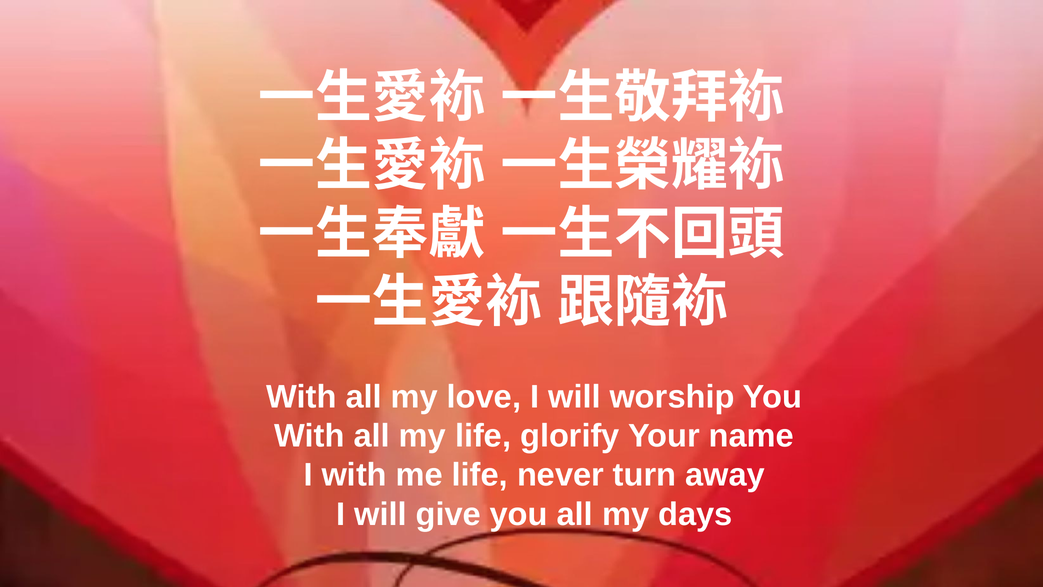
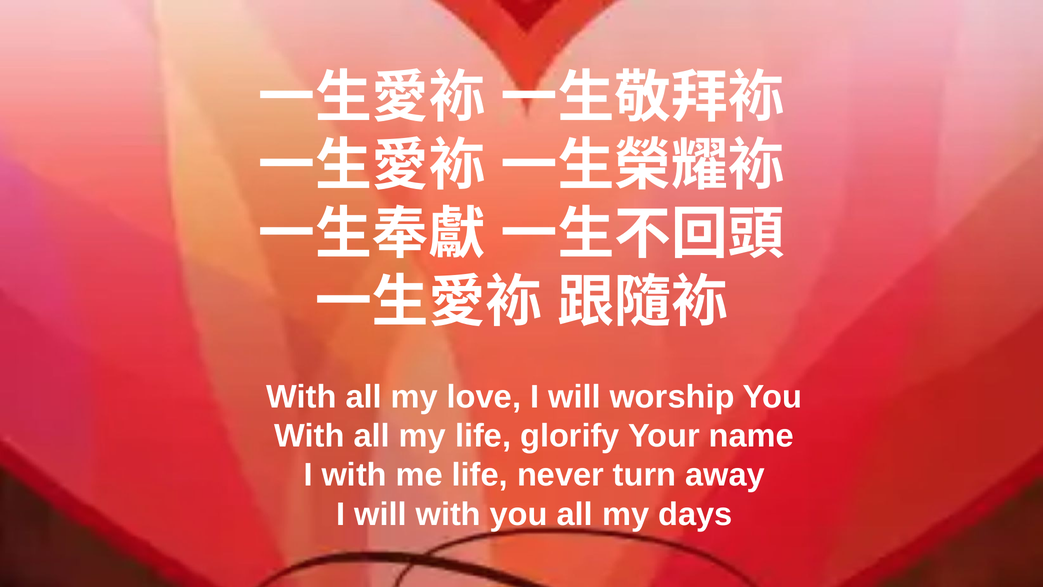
will give: give -> with (448, 514)
